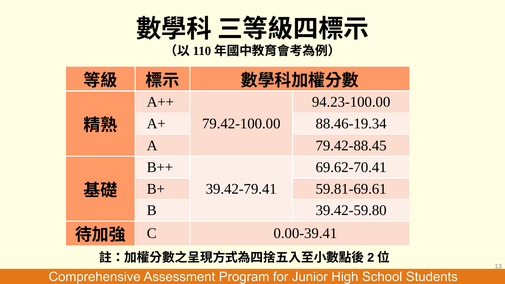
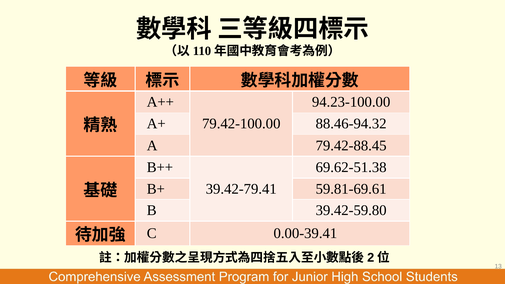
88.46-19.34: 88.46-19.34 -> 88.46-94.32 (351, 124)
69.62-70.41: 69.62-70.41 -> 69.62-51.38 (351, 167)
